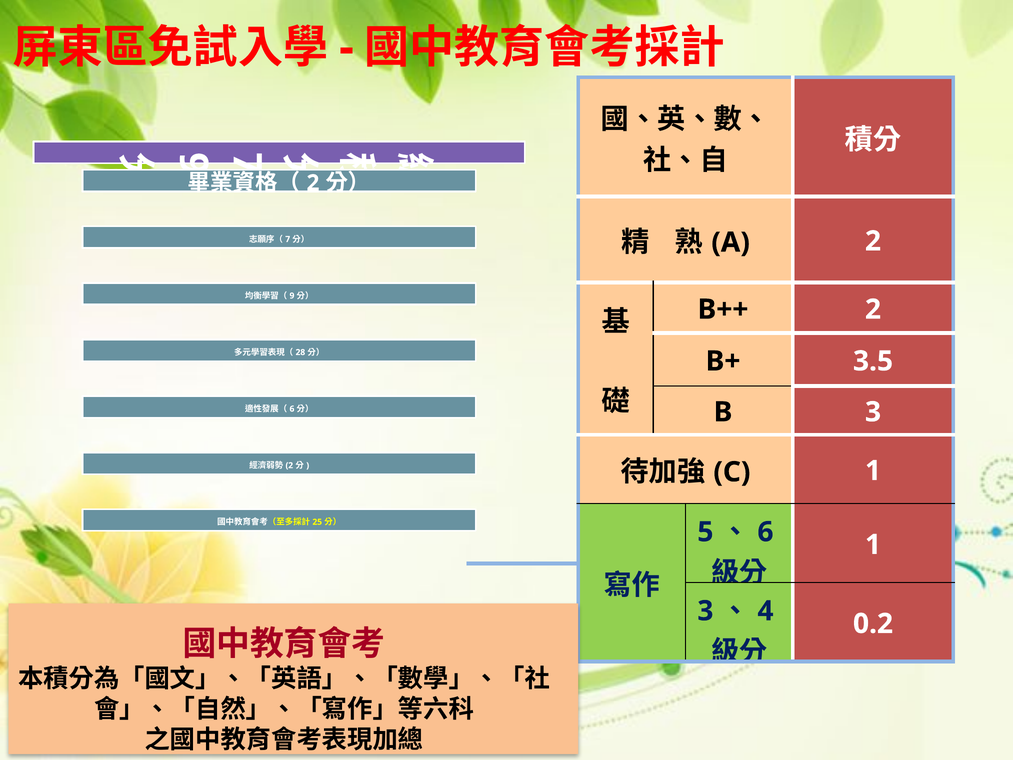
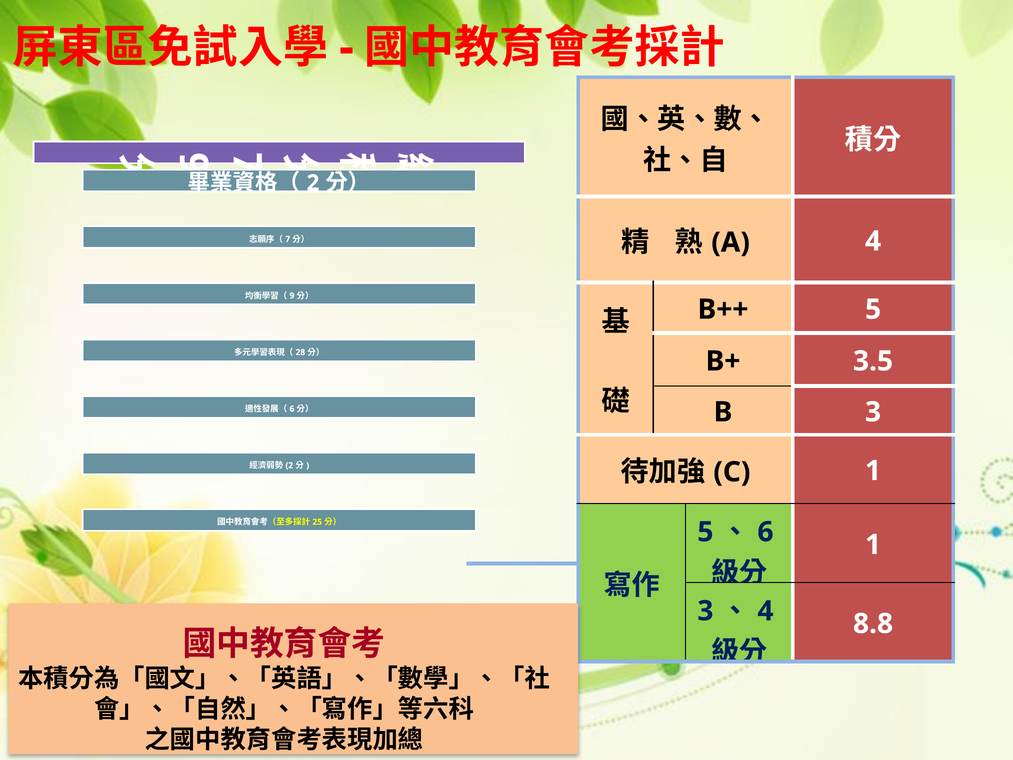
2: 2 -> 4 (873, 241)
B++ 2: 2 -> 5 (873, 309)
0.2: 0.2 -> 8.8 (873, 624)
